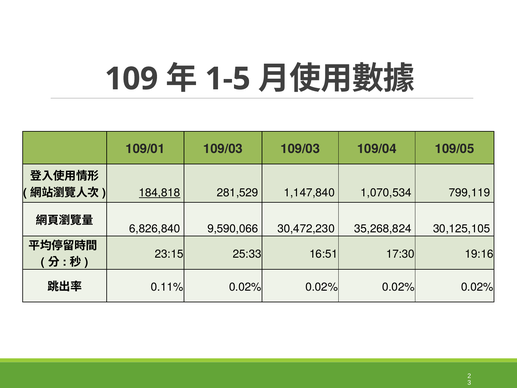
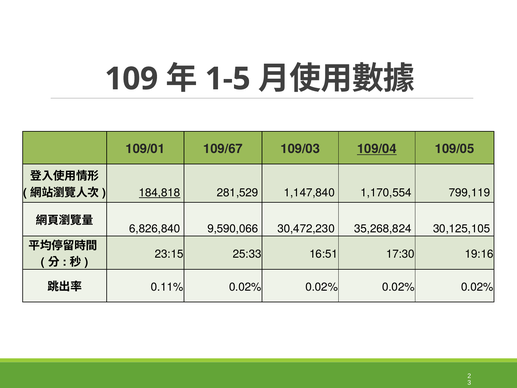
109/01 109/03: 109/03 -> 109/67 (223, 149)
109/04 underline: none -> present (377, 149)
1,070,534: 1,070,534 -> 1,170,554 (386, 193)
